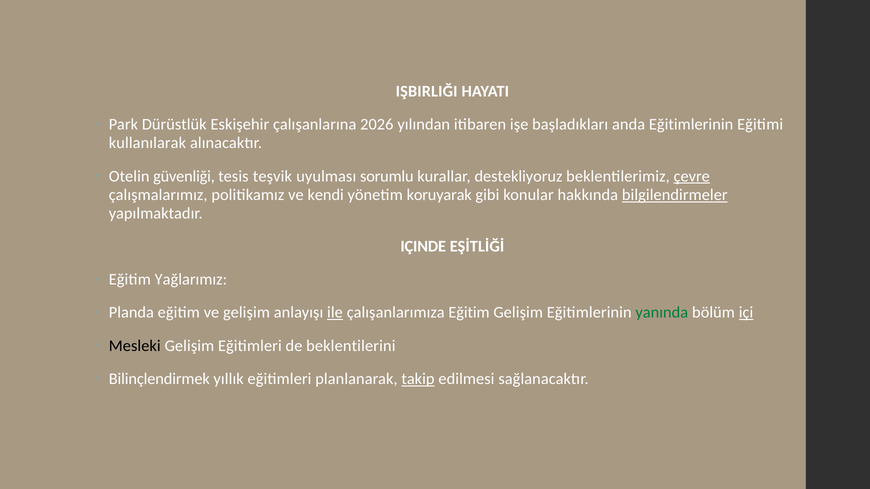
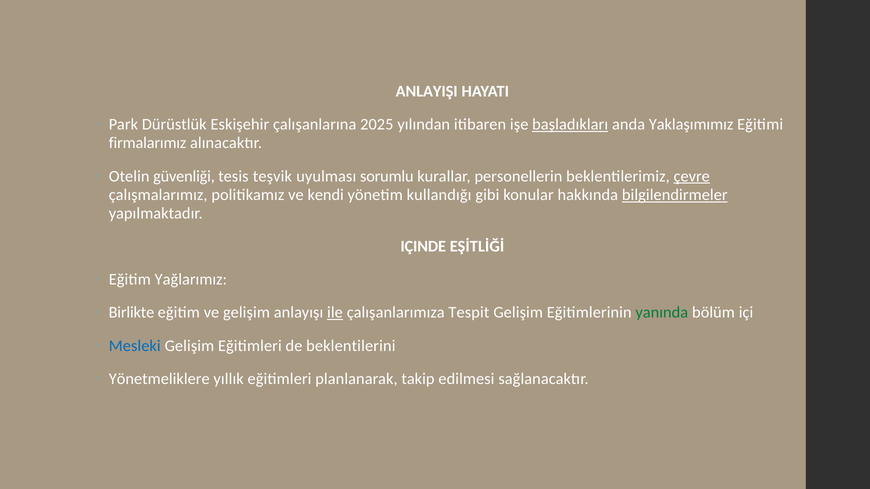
IŞBIRLIĞI: IŞBIRLIĞI -> ANLAYIŞI (427, 91)
2026: 2026 -> 2025 (377, 125)
başladıkları underline: none -> present (570, 125)
anda Eğitimlerinin: Eğitimlerinin -> Yaklaşımımız (691, 125)
kullanılarak: kullanılarak -> firmalarımız (148, 143)
destekliyoruz: destekliyoruz -> personellerin (518, 176)
koruyarak: koruyarak -> kullandığı (439, 195)
Planda: Planda -> Birlikte (131, 313)
çalışanlarımıza Eğitim: Eğitim -> Tespit (469, 313)
içi underline: present -> none (746, 313)
Mesleki colour: black -> blue (135, 346)
Bilinçlendirmek: Bilinçlendirmek -> Yönetmeliklere (159, 379)
takip underline: present -> none (418, 379)
